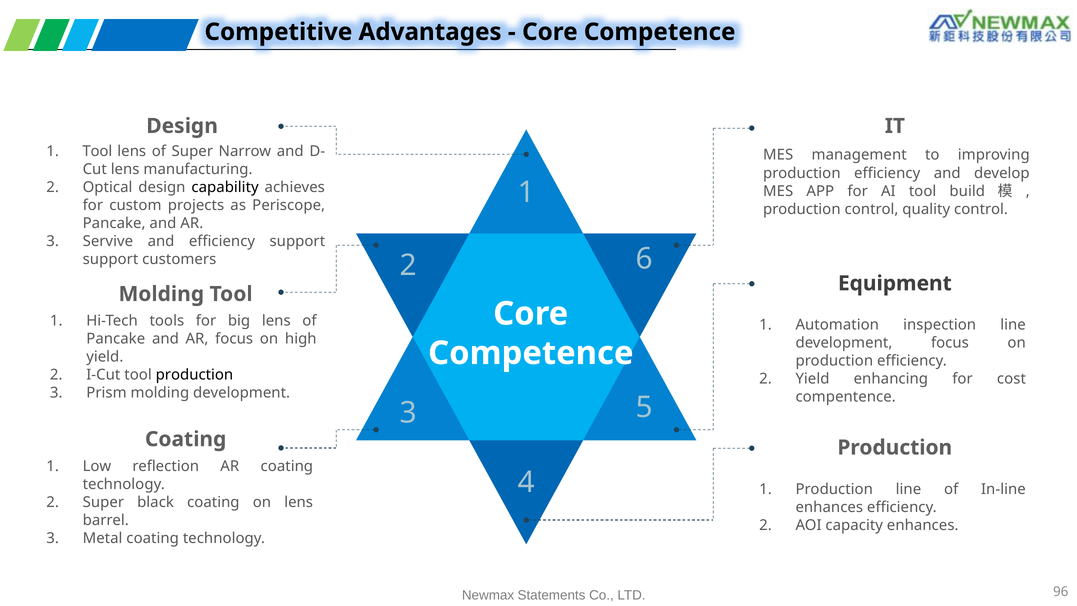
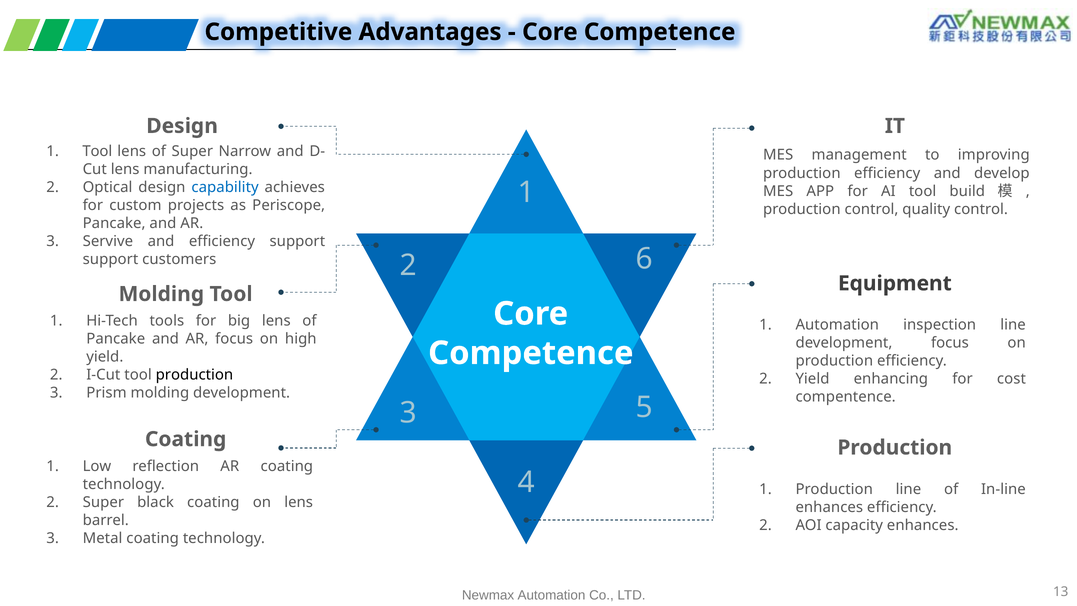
capability colour: black -> blue (225, 187)
Statements: Statements -> Automation (551, 595)
96: 96 -> 13 (1061, 591)
